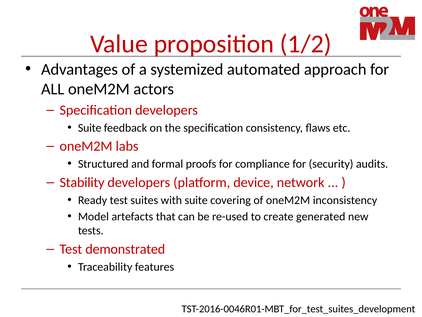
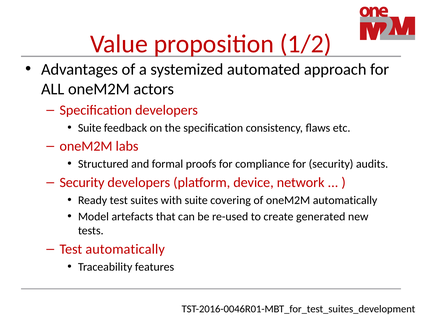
Stability: Stability -> Security (82, 182)
oneM2M inconsistency: inconsistency -> automatically (345, 200)
Test demonstrated: demonstrated -> automatically (125, 249)
